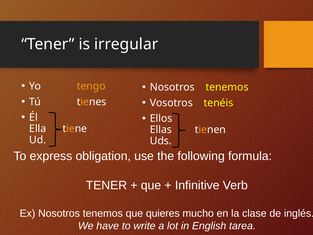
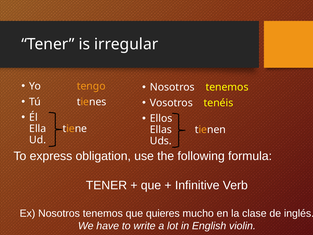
tarea: tarea -> violin (242, 226)
